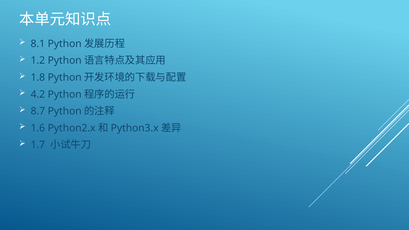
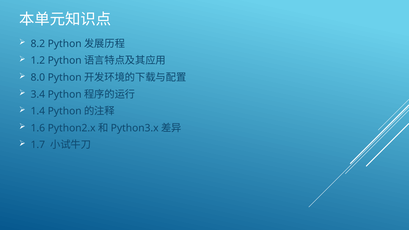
8.1: 8.1 -> 8.2 (38, 44)
1.8: 1.8 -> 8.0 (38, 77)
4.2: 4.2 -> 3.4 (38, 94)
8.7: 8.7 -> 1.4 (38, 111)
